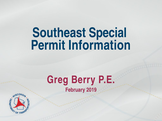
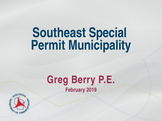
Information: Information -> Municipality (100, 45)
